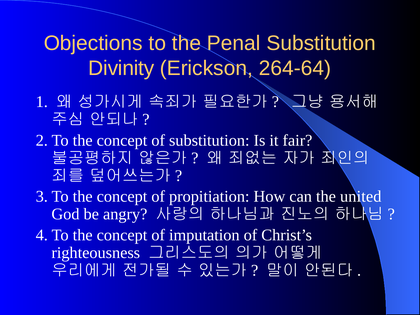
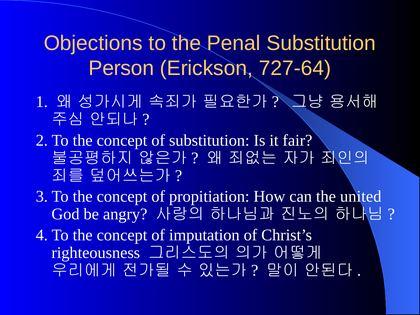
Divinity: Divinity -> Person (121, 68)
264-64: 264-64 -> 727-64 (295, 68)
